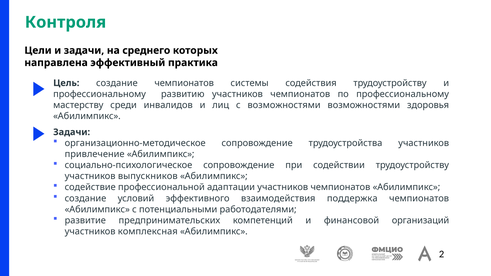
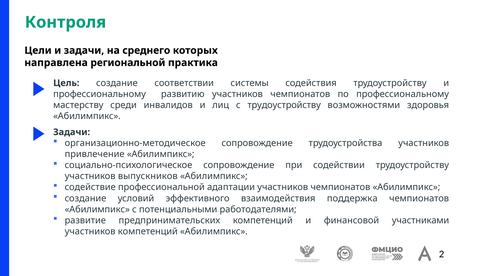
эффективный: эффективный -> региональной (128, 63)
создание чемпионатов: чемпионатов -> соответствии (184, 83)
с возможностями: возможностями -> трудоустройству (284, 105)
организаций: организаций -> участниками (421, 221)
участников комплексная: комплексная -> компетенций (148, 232)
